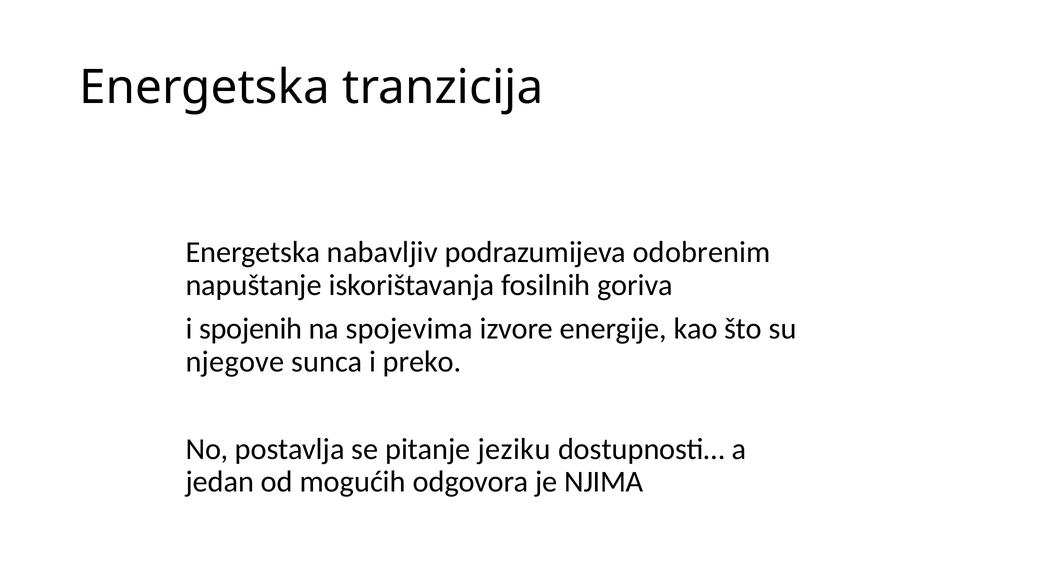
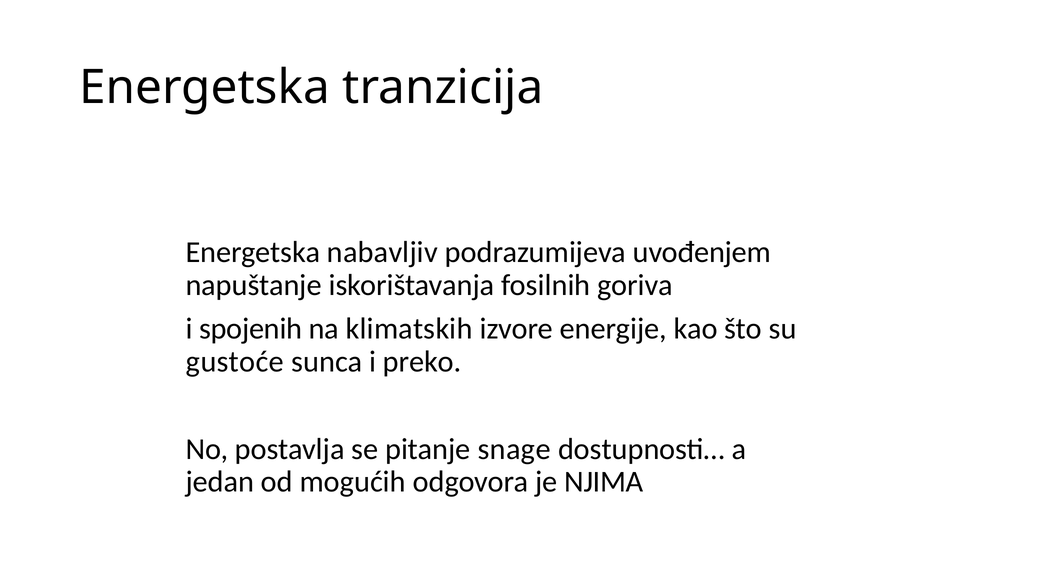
odobrenim: odobrenim -> uvođenjem (702, 252)
spojevima: spojevima -> klimatskih (409, 329)
njegove: njegove -> gustoće (235, 361)
jeziku: jeziku -> snage (514, 449)
